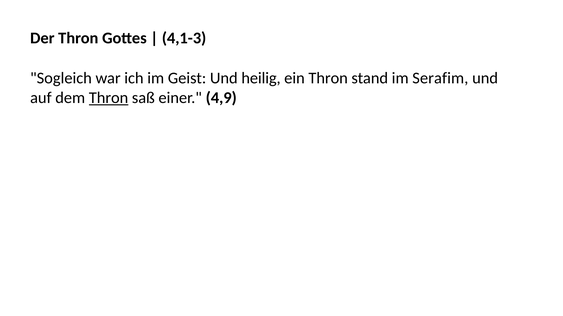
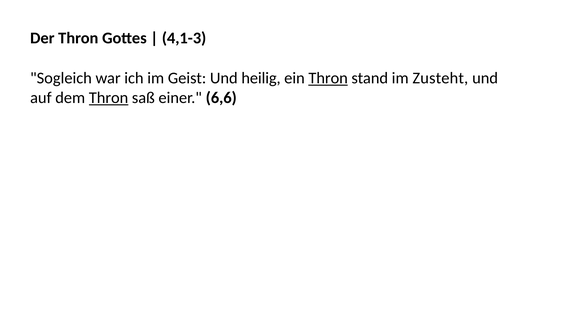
Thron underline: none -> present (328, 78)
Serafim: Serafim -> Zusteht (440, 78)
4,9: 4,9 -> 6,6 (221, 98)
